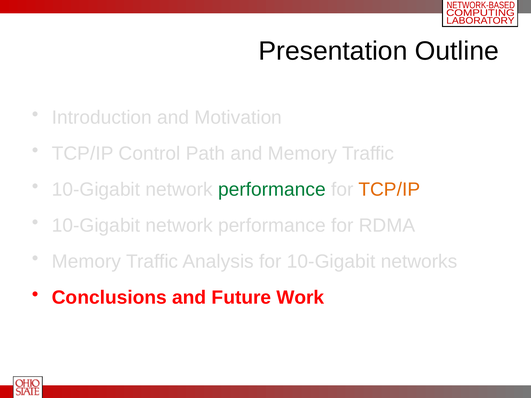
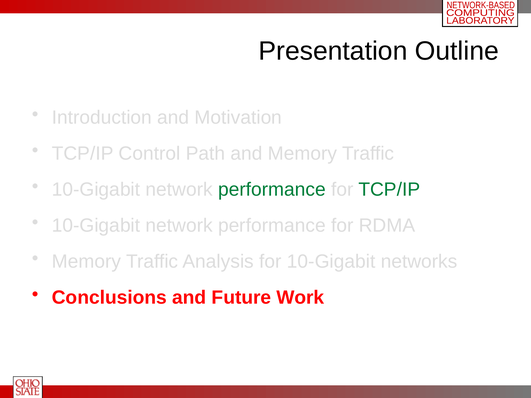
TCP/IP colour: orange -> green (389, 190)
